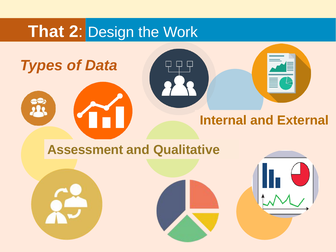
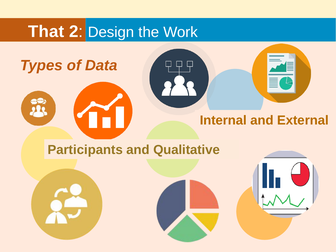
Assessment: Assessment -> Participants (85, 150)
